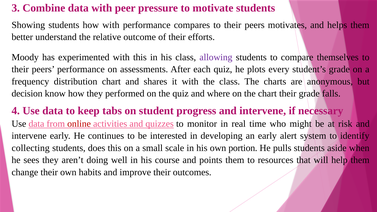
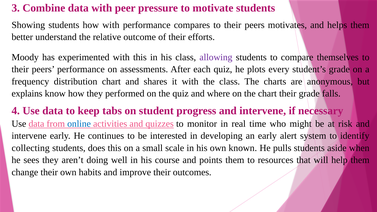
decision: decision -> explains (27, 94)
online colour: red -> blue (79, 124)
portion: portion -> known (243, 148)
